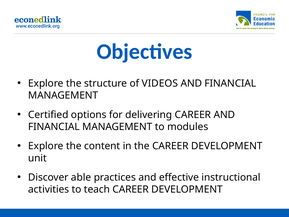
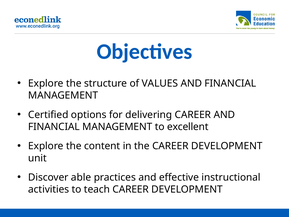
VIDEOS: VIDEOS -> VALUES (160, 83)
modules: modules -> excellent (188, 127)
